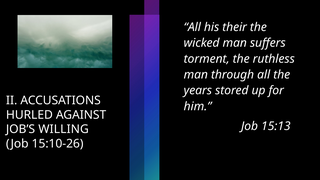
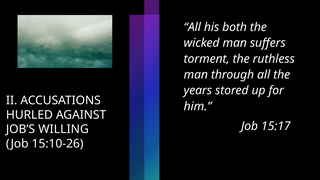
their: their -> both (235, 27)
15:13: 15:13 -> 15:17 (276, 126)
